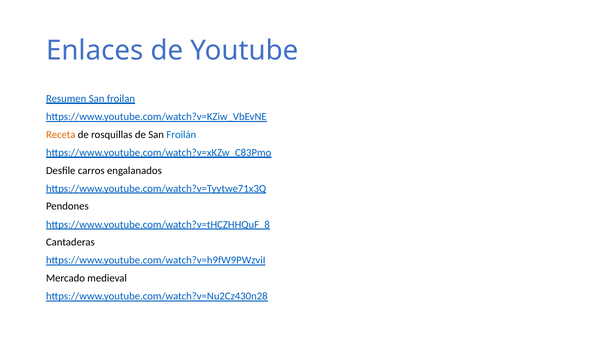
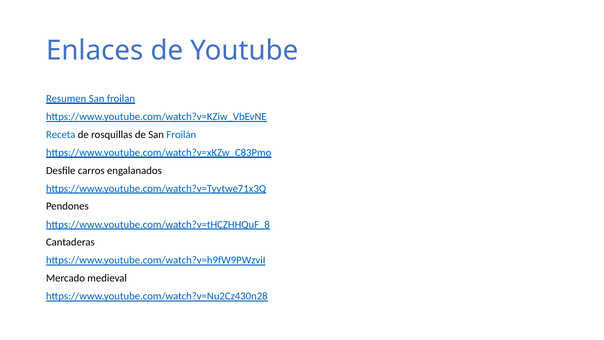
Receta colour: orange -> blue (61, 135)
